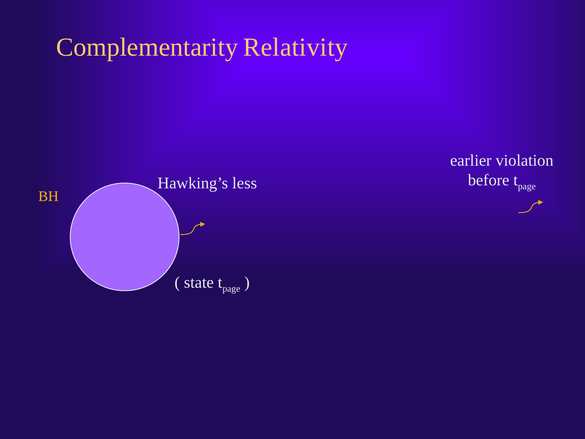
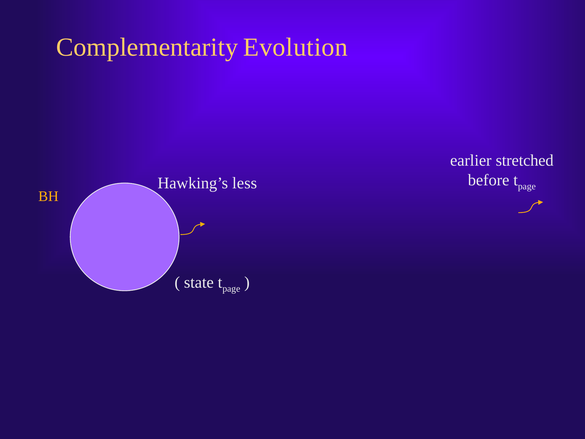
Relativity: Relativity -> Evolution (296, 47)
violation: violation -> stretched (525, 160)
